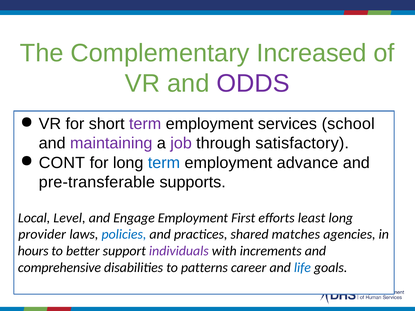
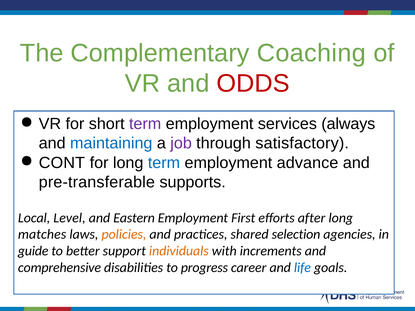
Increased: Increased -> Coaching (311, 53)
ODDS colour: purple -> red (253, 83)
school: school -> always (348, 124)
maintaining colour: purple -> blue (111, 143)
Engage: Engage -> Eastern (134, 218)
least: least -> after (312, 218)
provider: provider -> matches (42, 235)
policies colour: blue -> orange (124, 235)
matches: matches -> selection (296, 235)
hours: hours -> guide (33, 251)
individuals colour: purple -> orange (179, 251)
patterns: patterns -> progress (204, 268)
